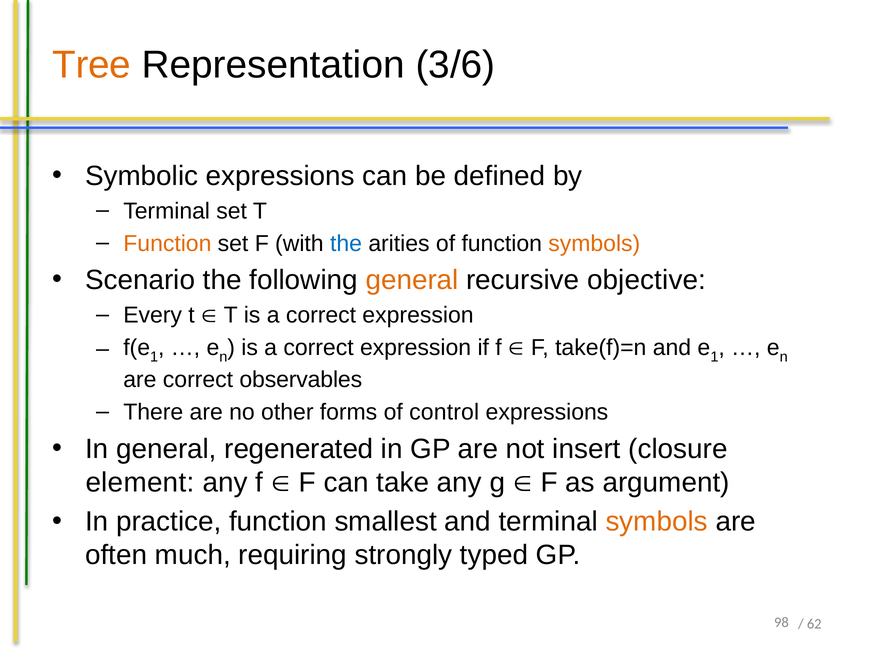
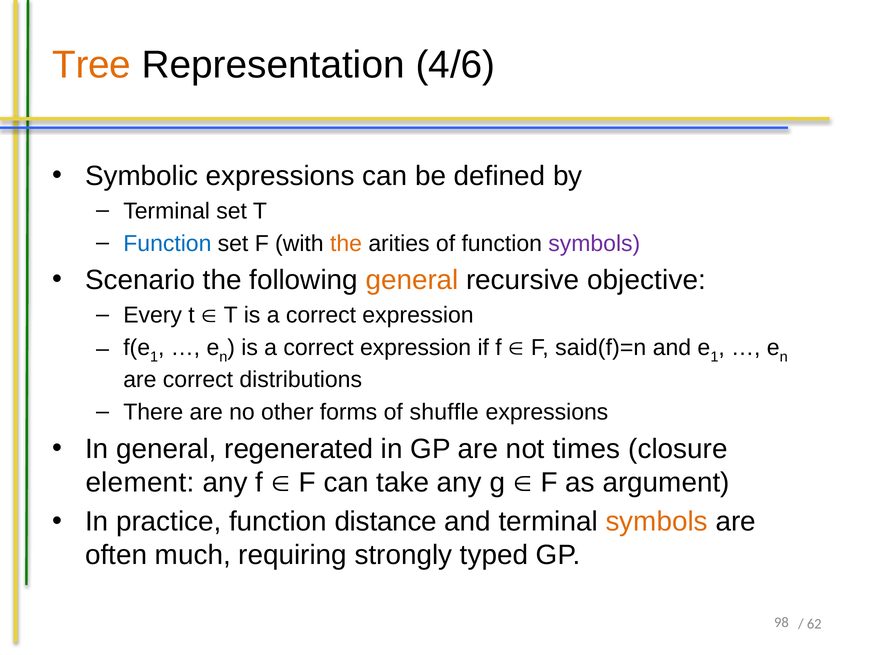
3/6: 3/6 -> 4/6 (455, 65)
Function colour: orange -> blue (167, 243)
the colour: blue -> orange (346, 243)
symbols colour: orange -> purple (594, 243)
take(f)=n: take(f)=n -> said(f)=n (601, 348)
observables: observables -> distributions (301, 380)
control: control -> shuffle (444, 412)
insert: insert -> times (586, 449)
smallest: smallest -> distance (386, 522)
